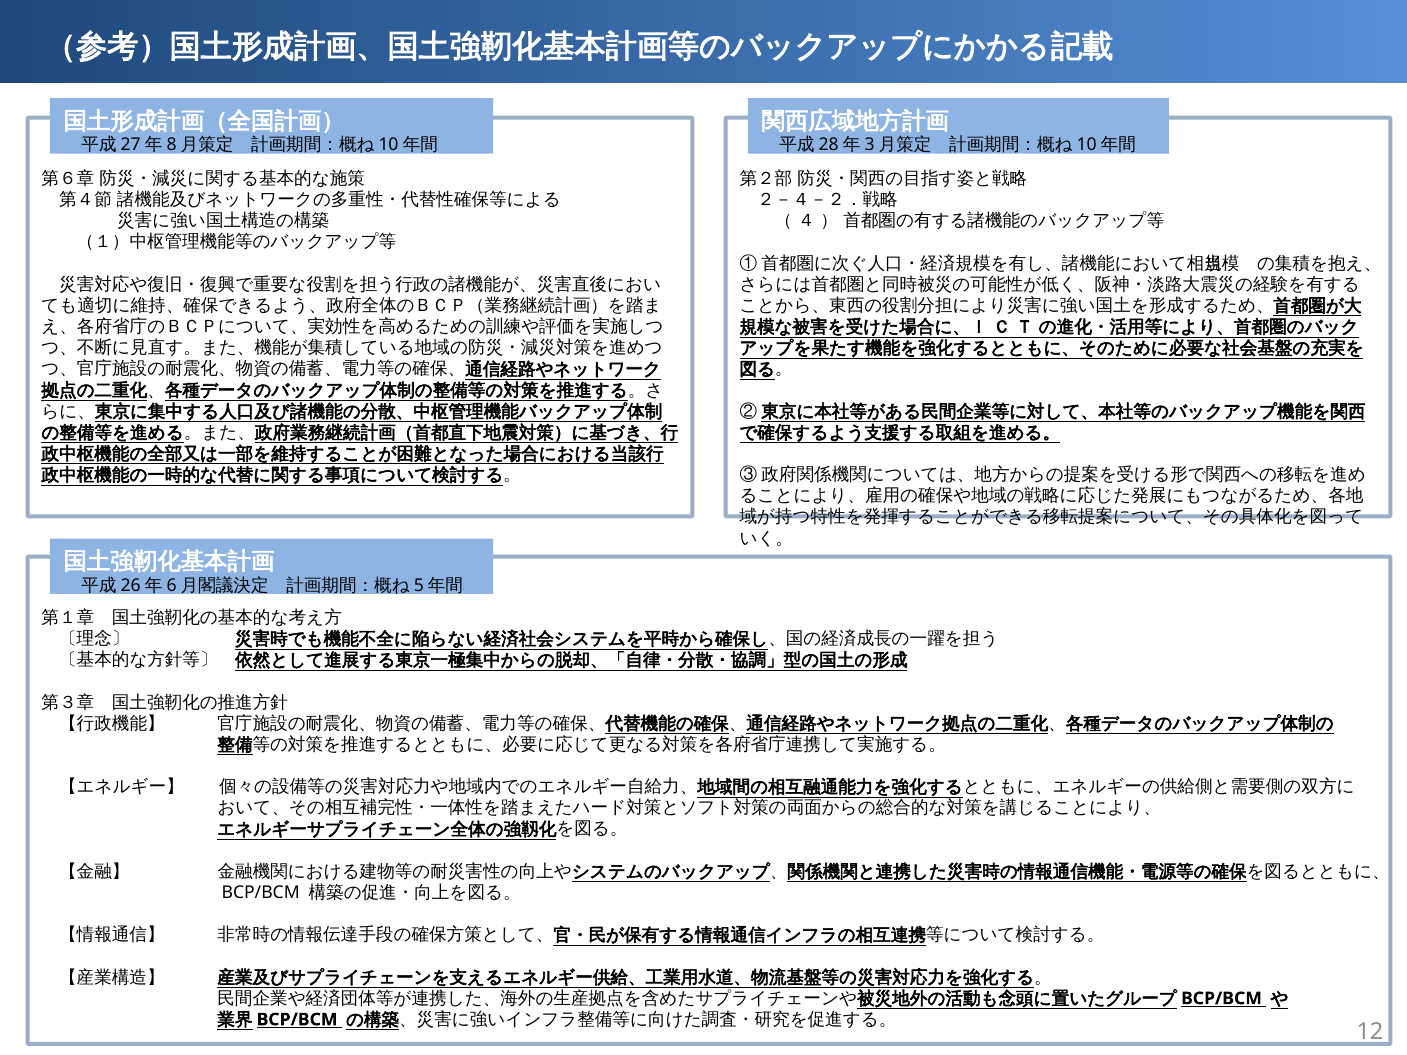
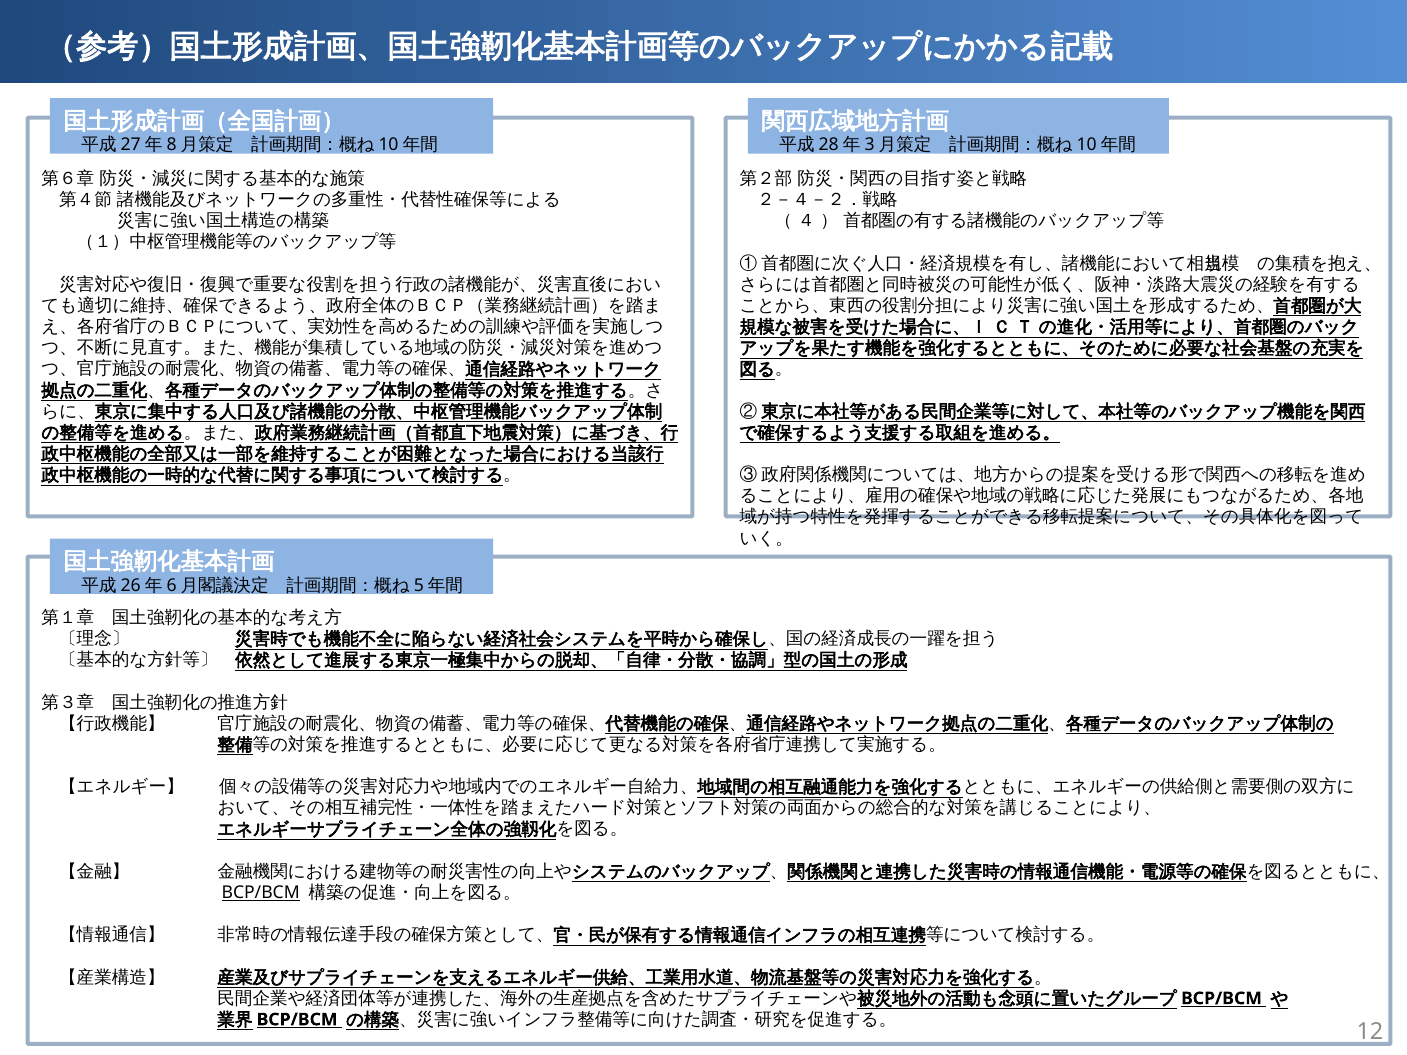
BCP/BCM underline: none -> present (261, 893)
